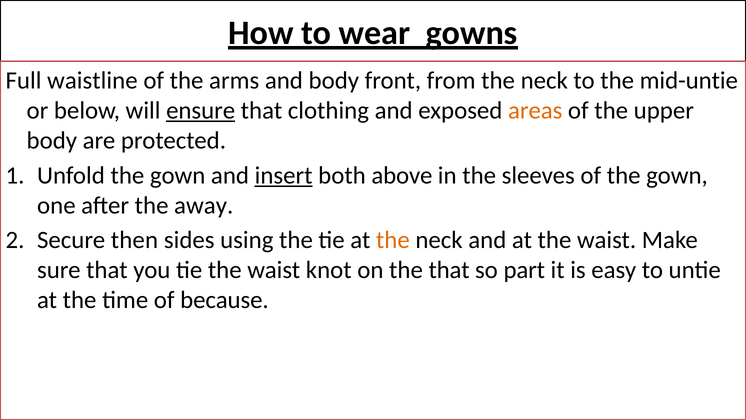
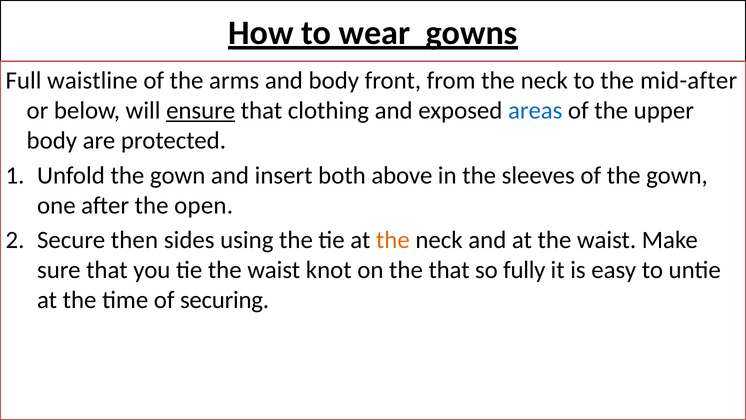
mid-untie: mid-untie -> mid-after (689, 81)
areas colour: orange -> blue (535, 111)
insert underline: present -> none (284, 175)
away: away -> open (204, 205)
part: part -> fully (524, 270)
because: because -> securing (225, 300)
